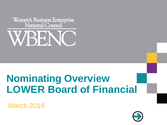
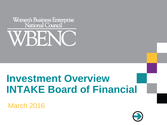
Nominating: Nominating -> Investment (34, 79)
LOWER: LOWER -> INTAKE (26, 90)
